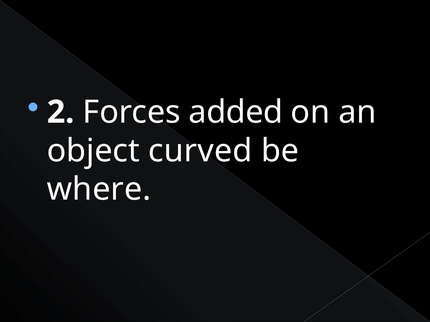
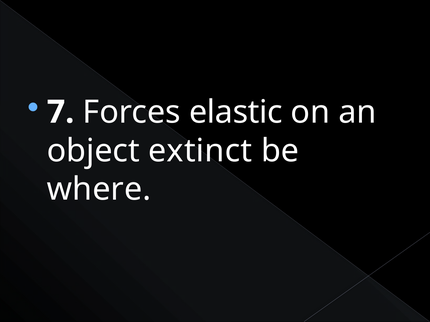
2: 2 -> 7 (61, 112)
added: added -> elastic (236, 112)
curved: curved -> extinct (200, 151)
